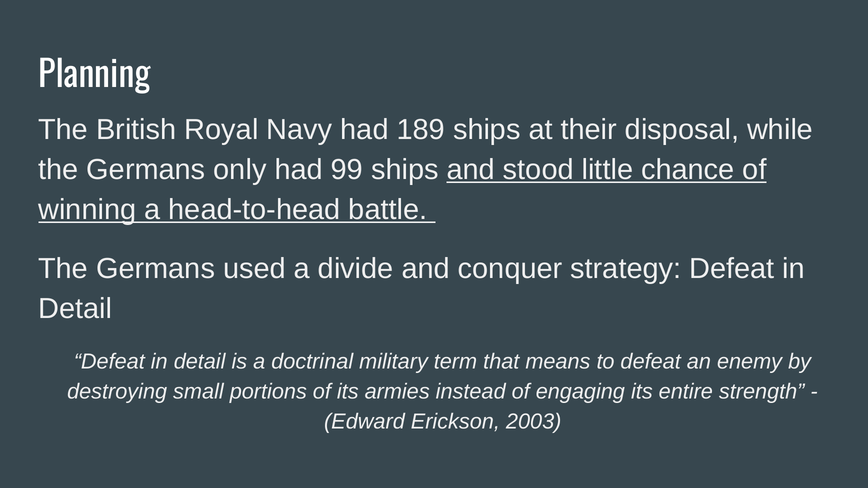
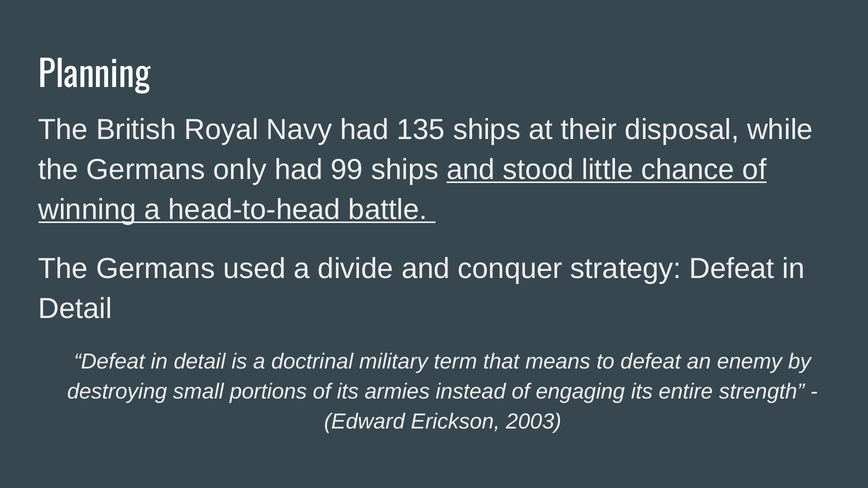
189: 189 -> 135 (421, 130)
